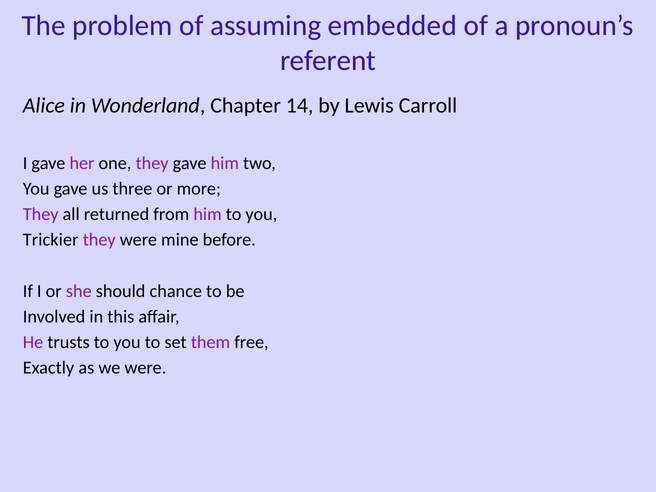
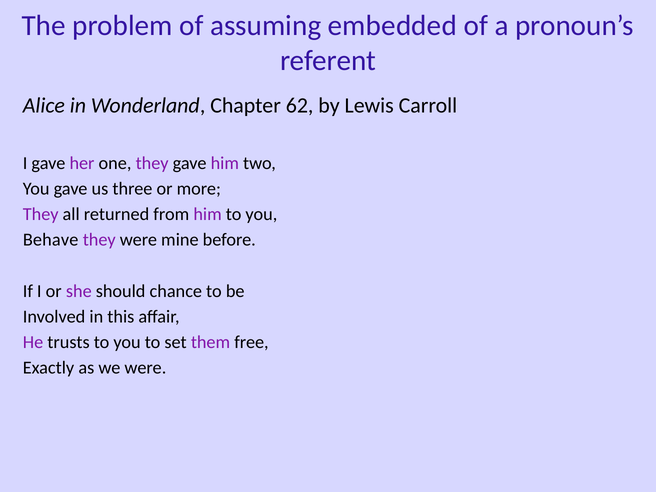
14: 14 -> 62 (300, 105)
Trickier: Trickier -> Behave (51, 240)
